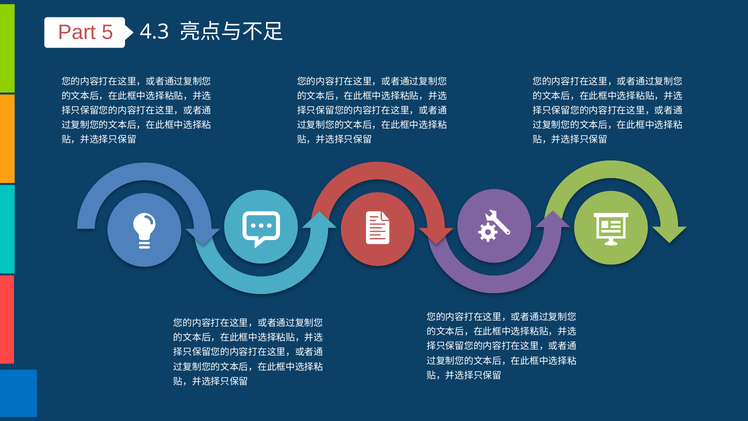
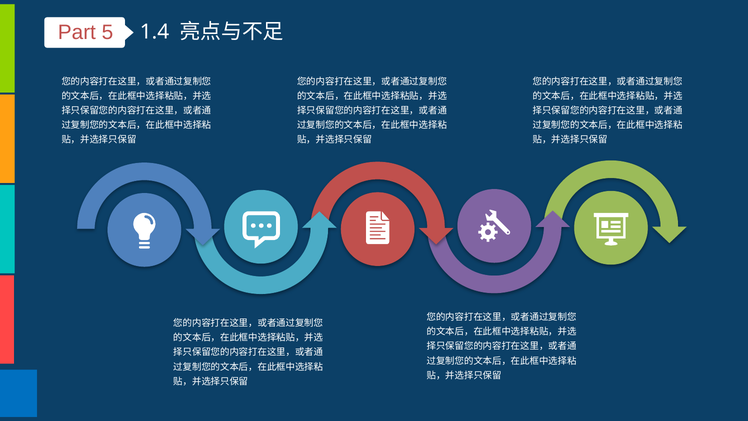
4.3: 4.3 -> 1.4 (155, 32)
